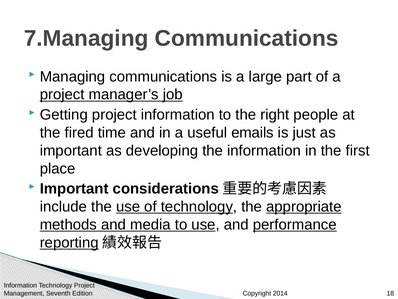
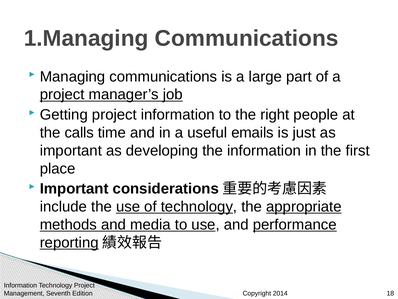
7.Managing: 7.Managing -> 1.Managing (86, 38)
fired: fired -> calls (79, 132)
